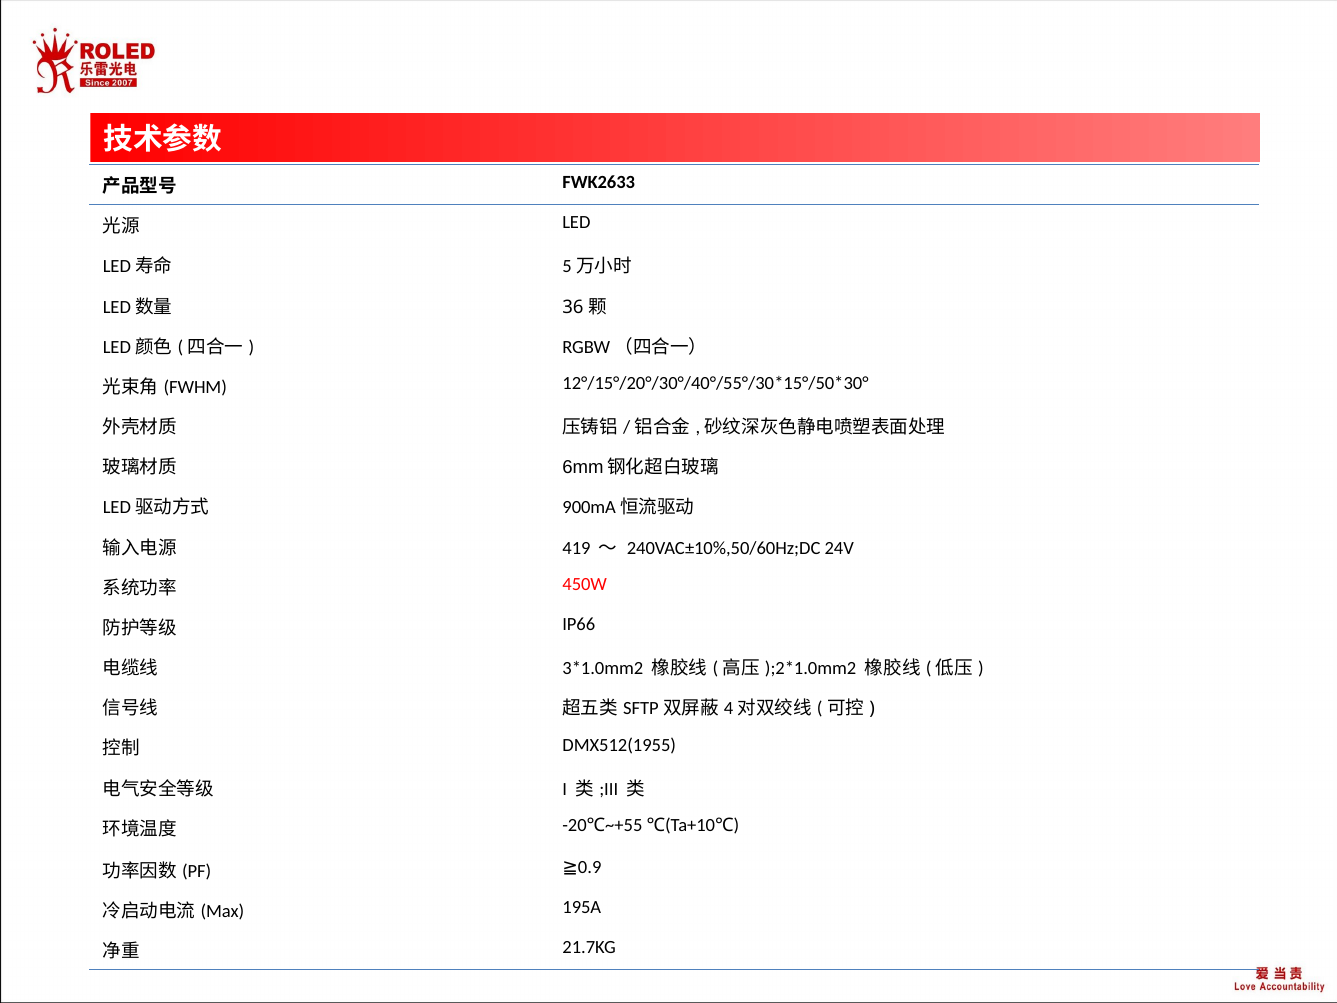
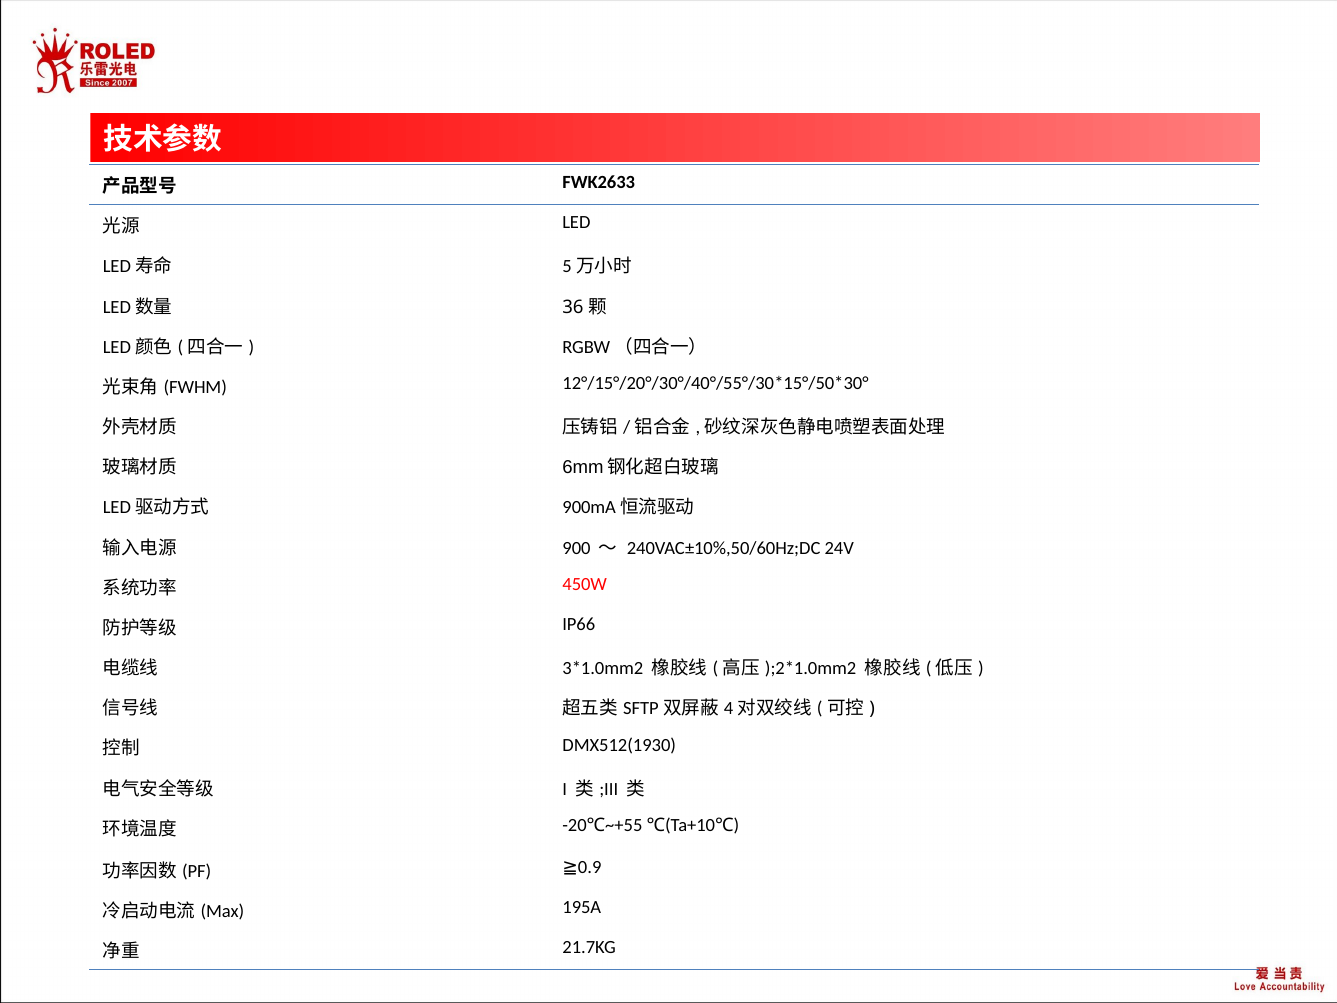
419: 419 -> 900 (576, 548)
DMX512(1955: DMX512(1955 -> DMX512(1930 (619, 745)
